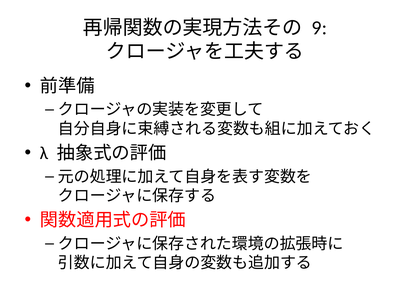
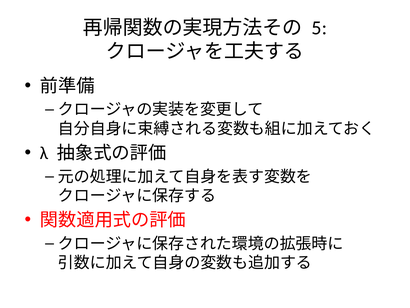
9: 9 -> 5 (319, 28)
